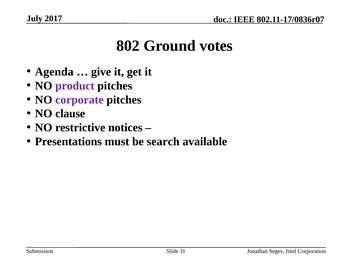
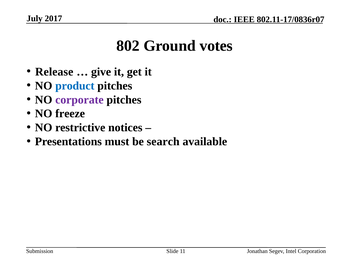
Agenda: Agenda -> Release (54, 72)
product colour: purple -> blue (75, 86)
clause: clause -> freeze (70, 114)
